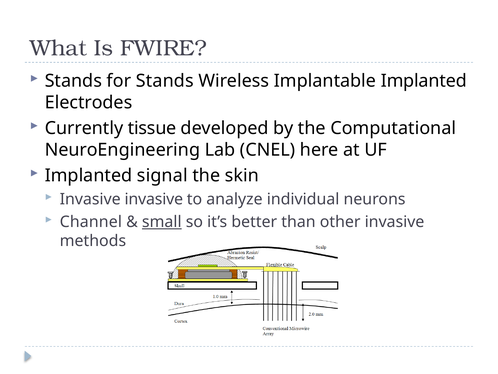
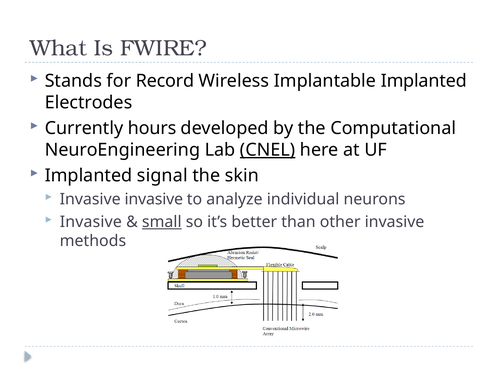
for Stands: Stands -> Record (165, 81)
tissue: tissue -> hours (152, 128)
CNEL underline: none -> present (268, 150)
Channel: Channel -> Invasive (91, 222)
